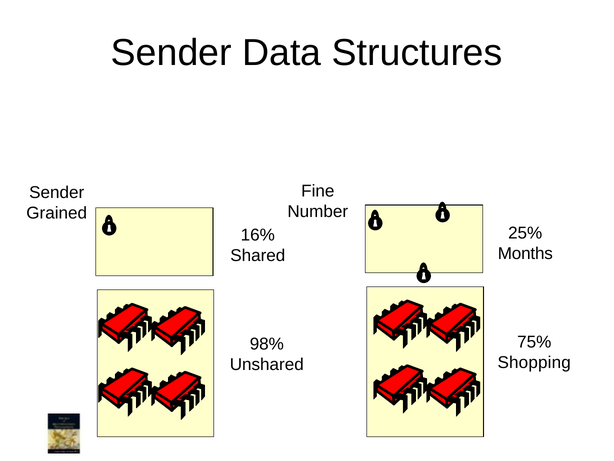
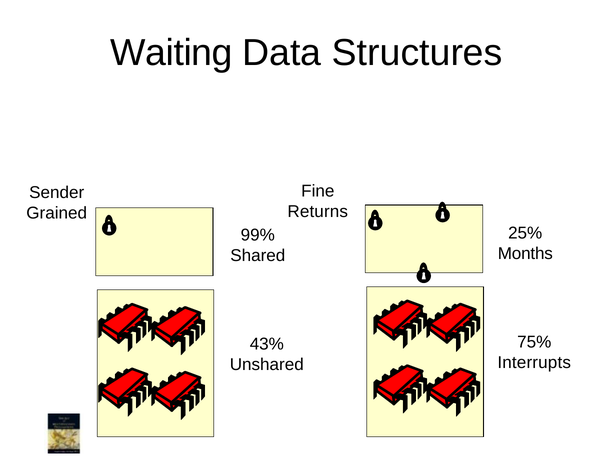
Sender: Sender -> Waiting (171, 53)
Number: Number -> Returns (318, 212)
16%: 16% -> 99% (258, 235)
98%: 98% -> 43% (267, 344)
Shopping: Shopping -> Interrupts (534, 362)
